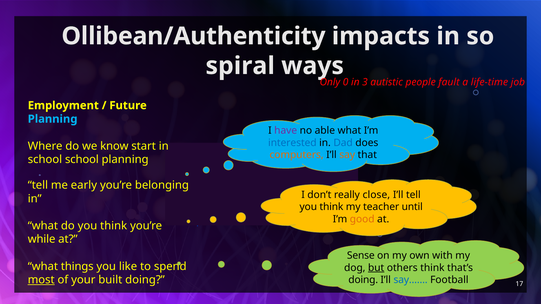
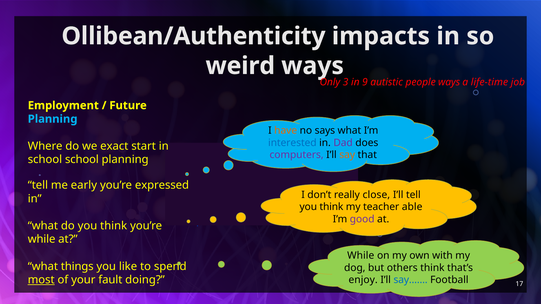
spiral: spiral -> weird (240, 66)
0: 0 -> 3 (346, 82)
3: 3 -> 9 (365, 82)
people fault: fault -> ways (449, 82)
have colour: purple -> orange (286, 131)
able: able -> says (325, 131)
Dad colour: blue -> purple (343, 143)
know: know -> exact (114, 146)
computers colour: orange -> purple (297, 155)
belonging: belonging -> expressed (162, 185)
until: until -> able (412, 207)
good colour: orange -> purple (362, 219)
Sense: Sense -> While (361, 256)
but underline: present -> none (376, 268)
built: built -> fault (110, 280)
doing: doing -> enjoy (363, 280)
